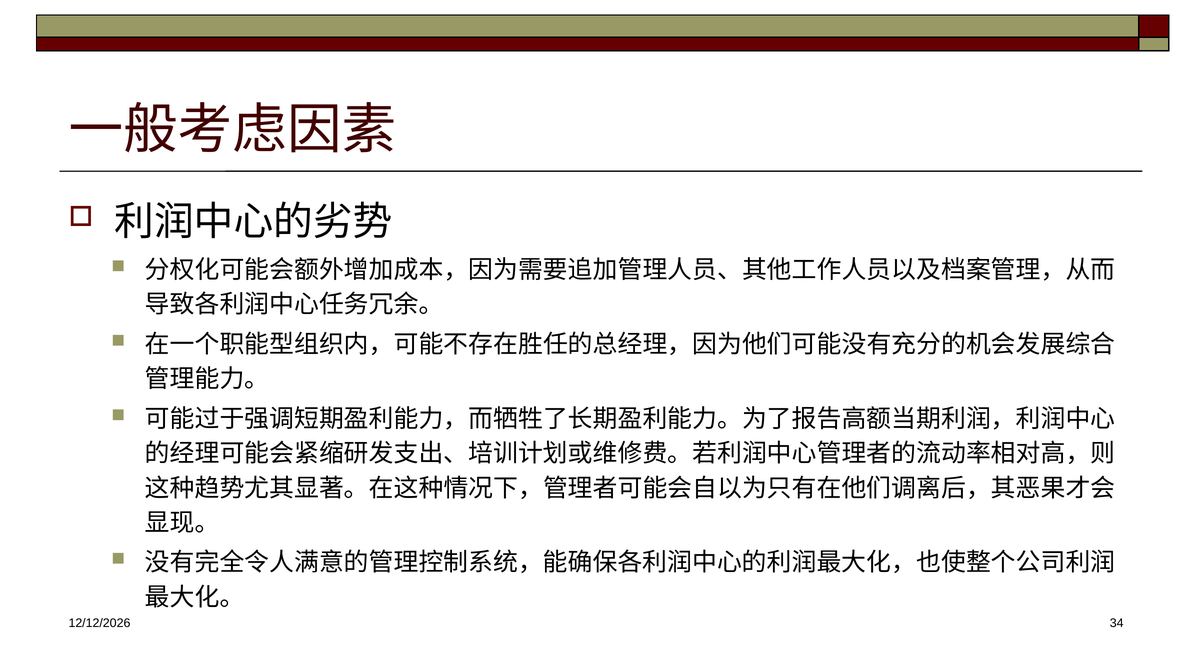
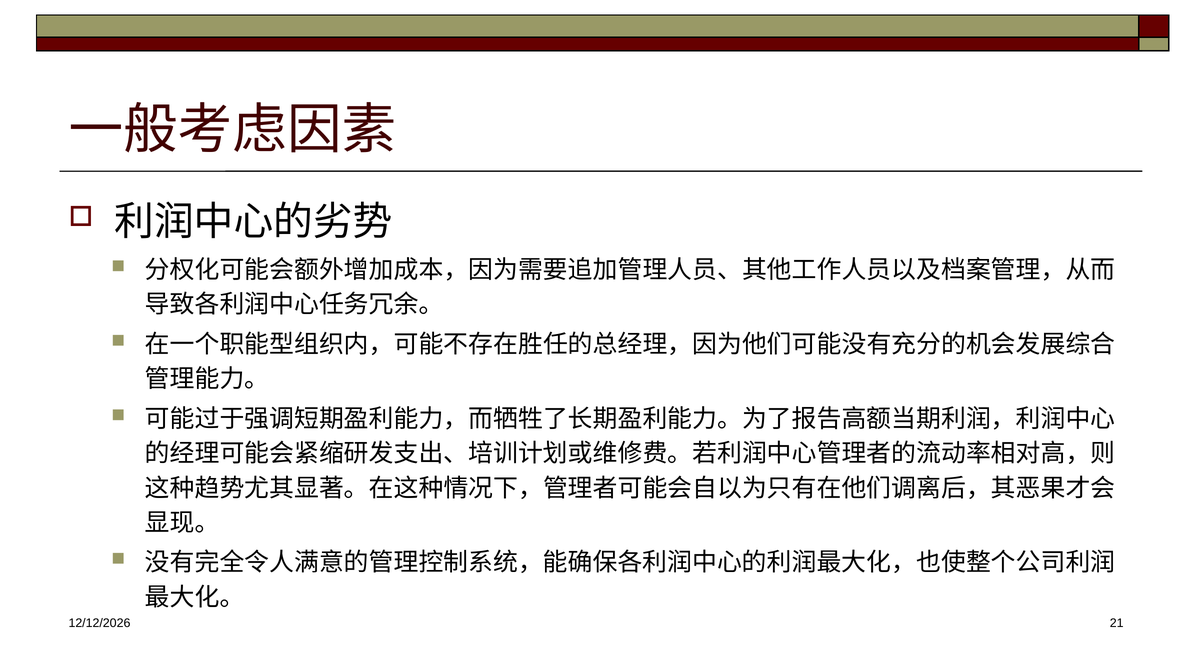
34: 34 -> 21 (1117, 624)
